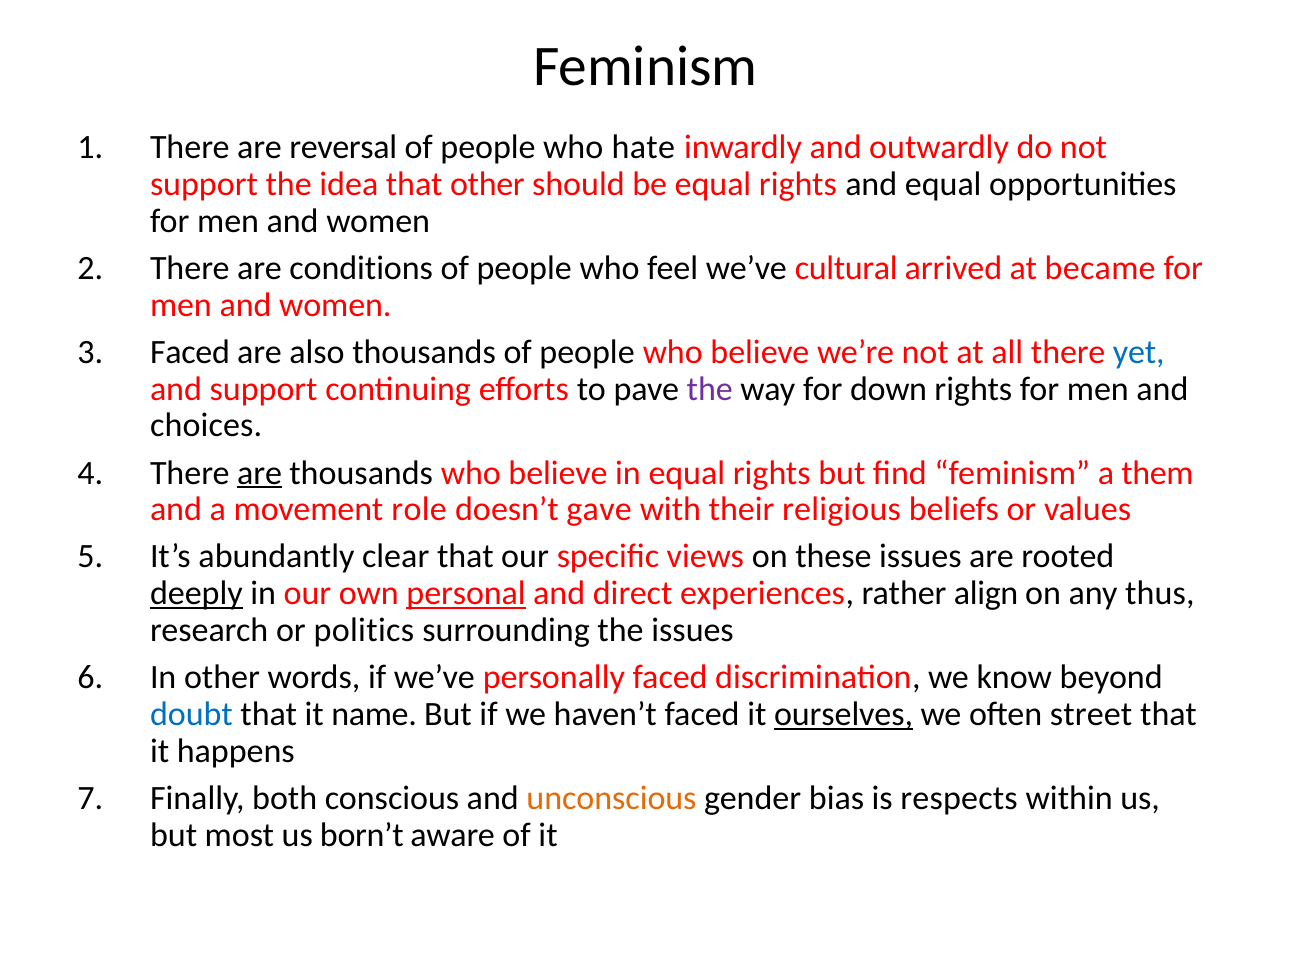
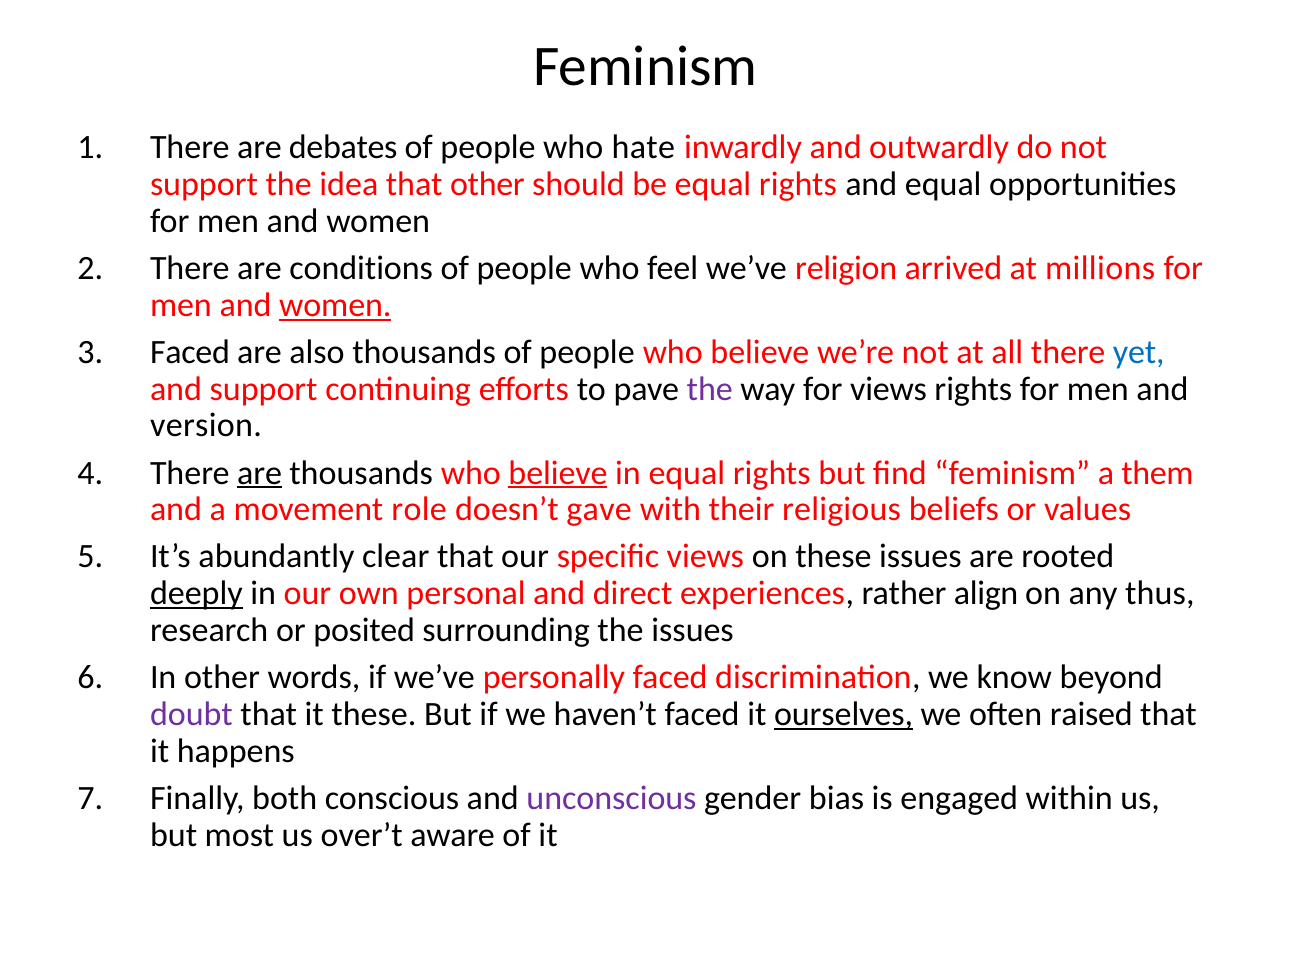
reversal: reversal -> debates (343, 148)
cultural: cultural -> religion (846, 268)
became: became -> millions (1100, 268)
women underline: none -> present (335, 305)
for down: down -> views (889, 389)
choices: choices -> version (206, 426)
believe underline: none -> present (558, 473)
personal underline: present -> none (466, 594)
politics: politics -> posited (364, 630)
doubt colour: blue -> purple (191, 714)
it name: name -> these (374, 714)
street: street -> raised (1091, 714)
unconscious colour: orange -> purple (612, 798)
respects: respects -> engaged (959, 798)
born’t: born’t -> over’t (362, 835)
